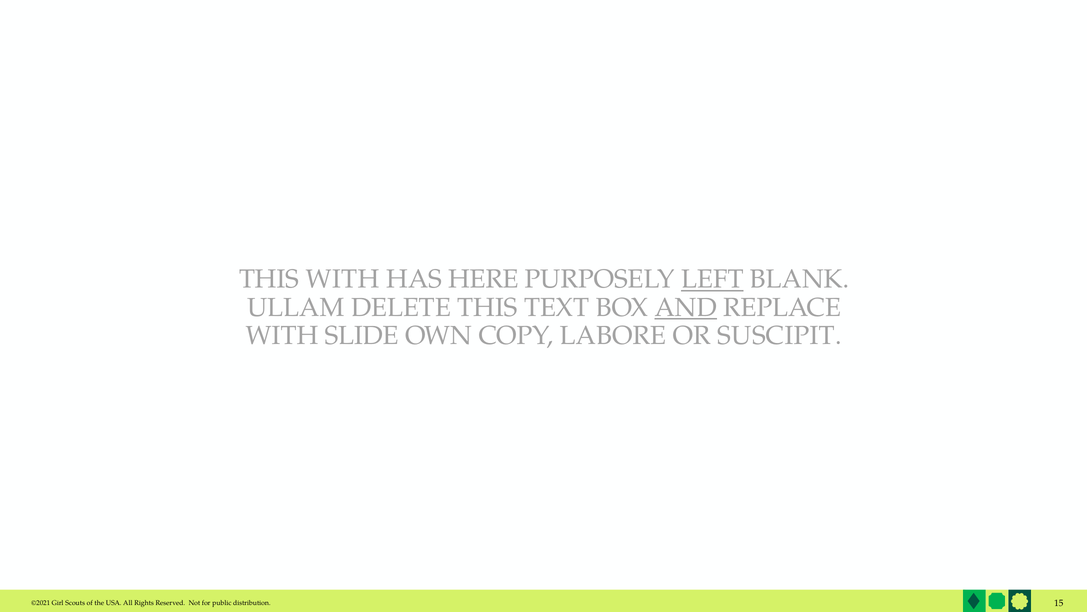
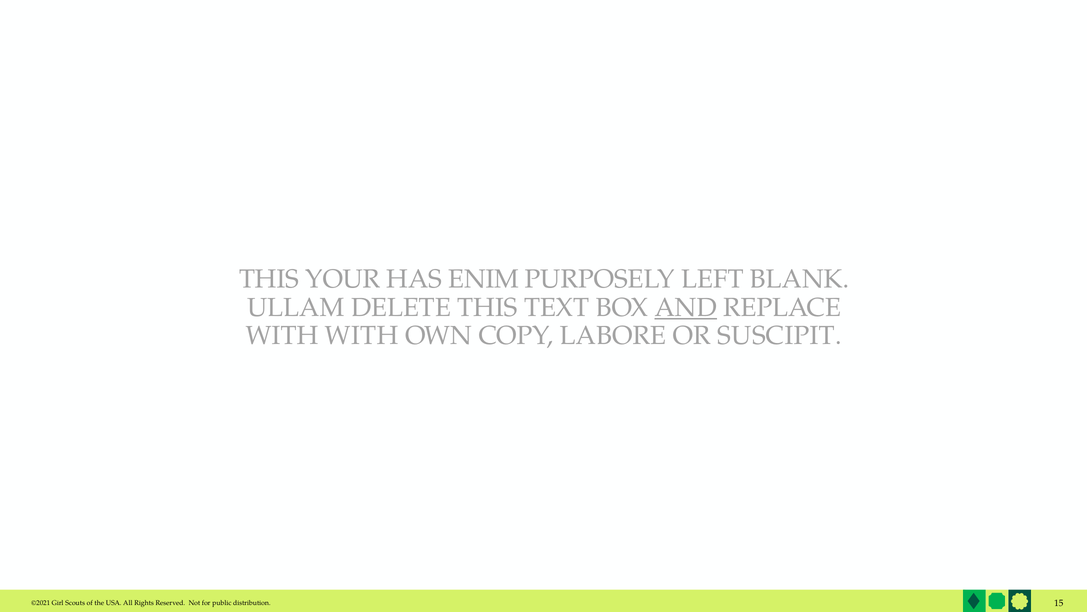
THIS WITH: WITH -> YOUR (343, 279)
HERE: HERE -> ENIM (484, 279)
LEFT underline: present -> none (712, 279)
WITH SLIDE: SLIDE -> WITH (362, 335)
